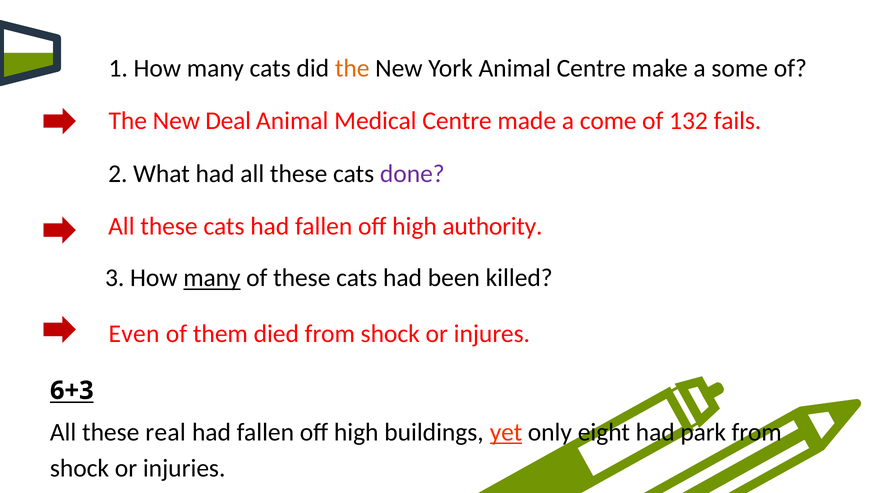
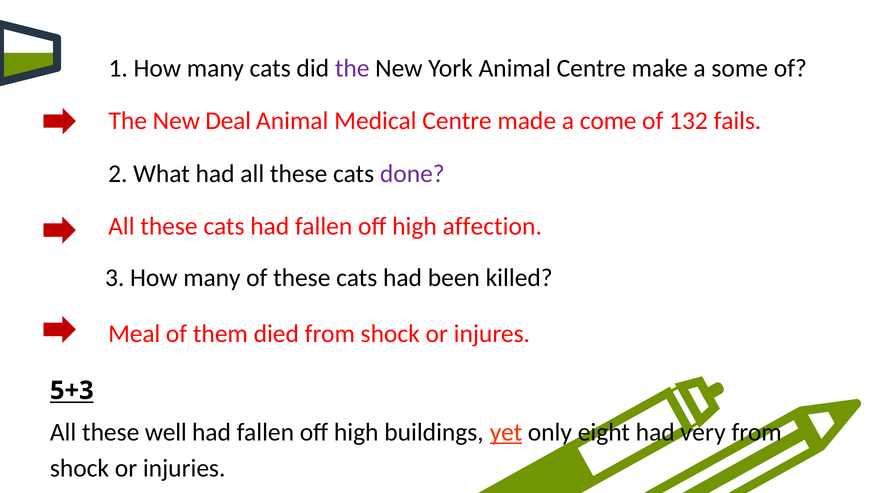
the colour: orange -> purple (352, 68)
authority: authority -> affection (492, 226)
many underline: present -> none (212, 278)
Even: Even -> Meal (134, 334)
6+3: 6+3 -> 5+3 (72, 390)
real: real -> well (166, 432)
park: park -> very (703, 432)
